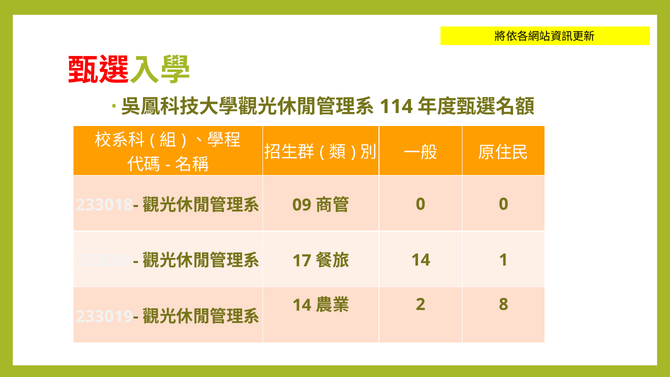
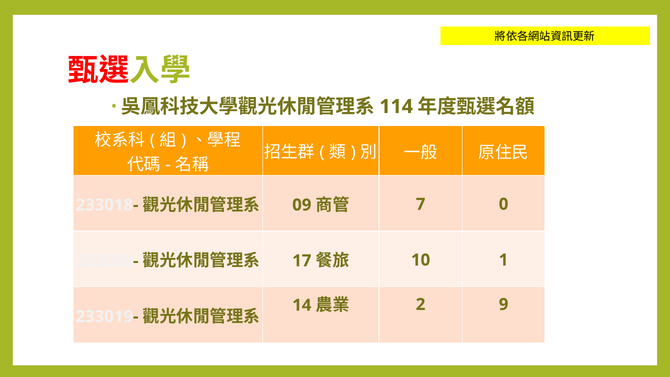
0: 0 -> 7 (421, 204)
14: 14 -> 10 (421, 260)
8: 8 -> 9 (504, 304)
